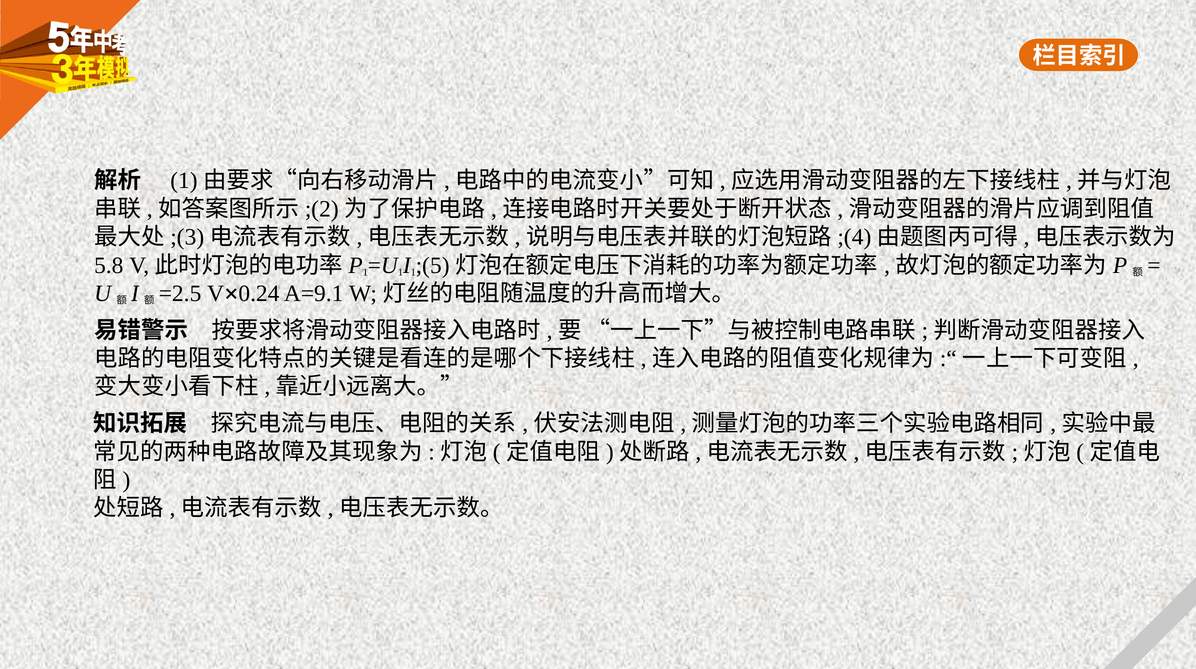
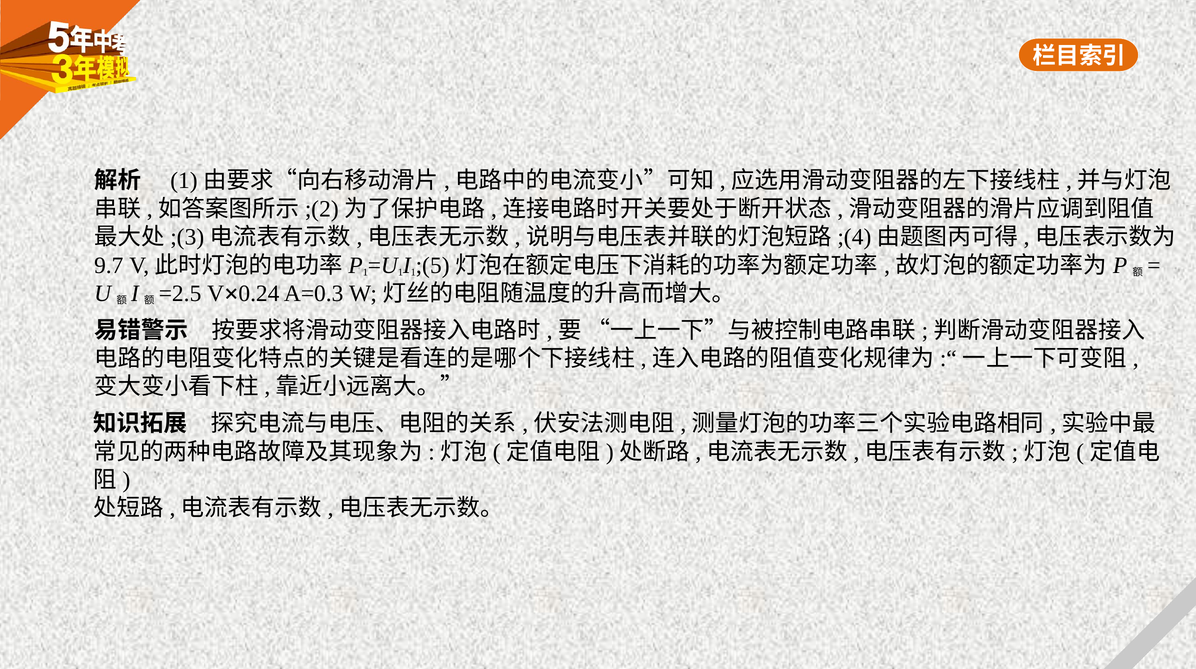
5.8: 5.8 -> 9.7 (109, 265)
A=9.1: A=9.1 -> A=0.3 (314, 293)
